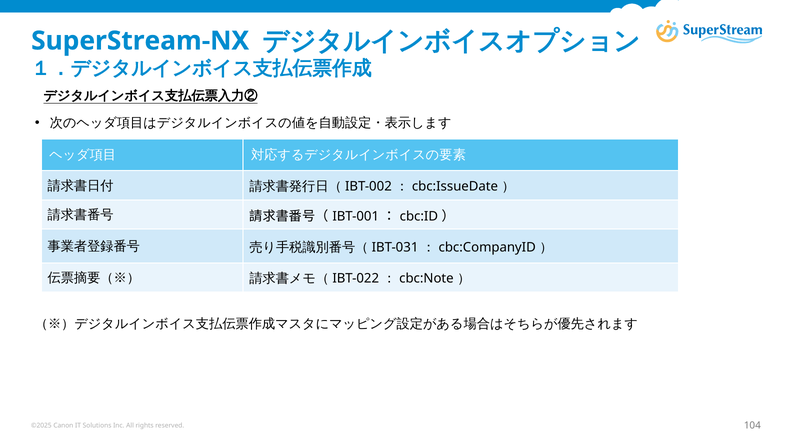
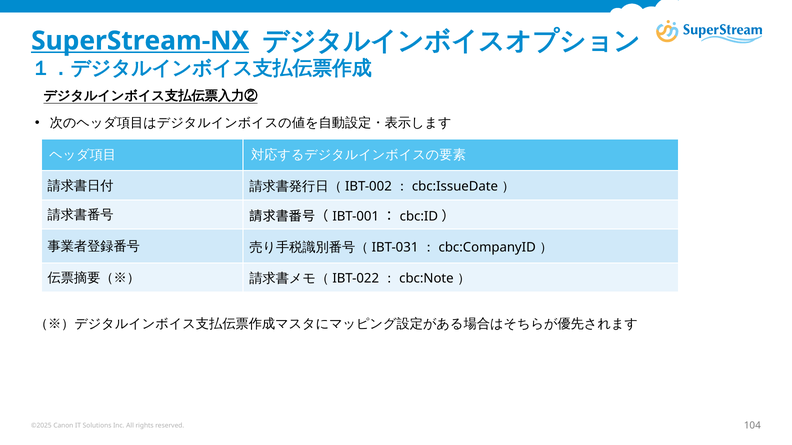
SuperStream-NX underline: none -> present (140, 41)
